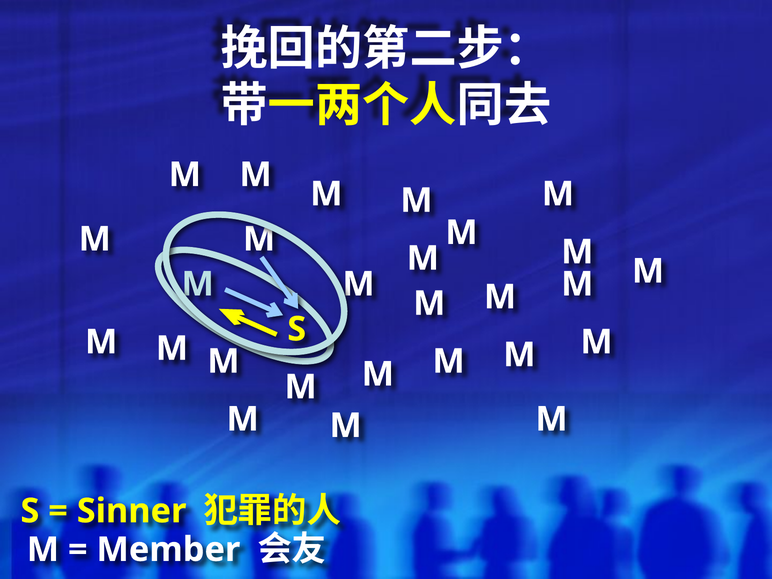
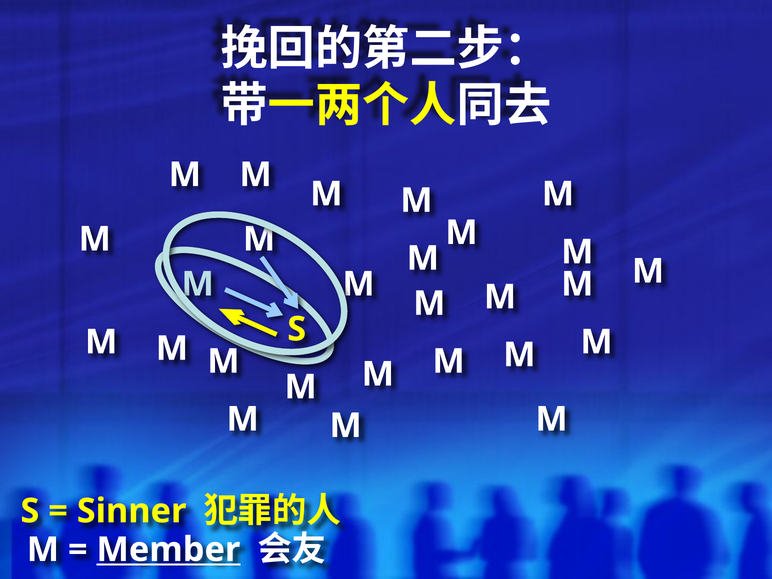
Member underline: none -> present (168, 550)
